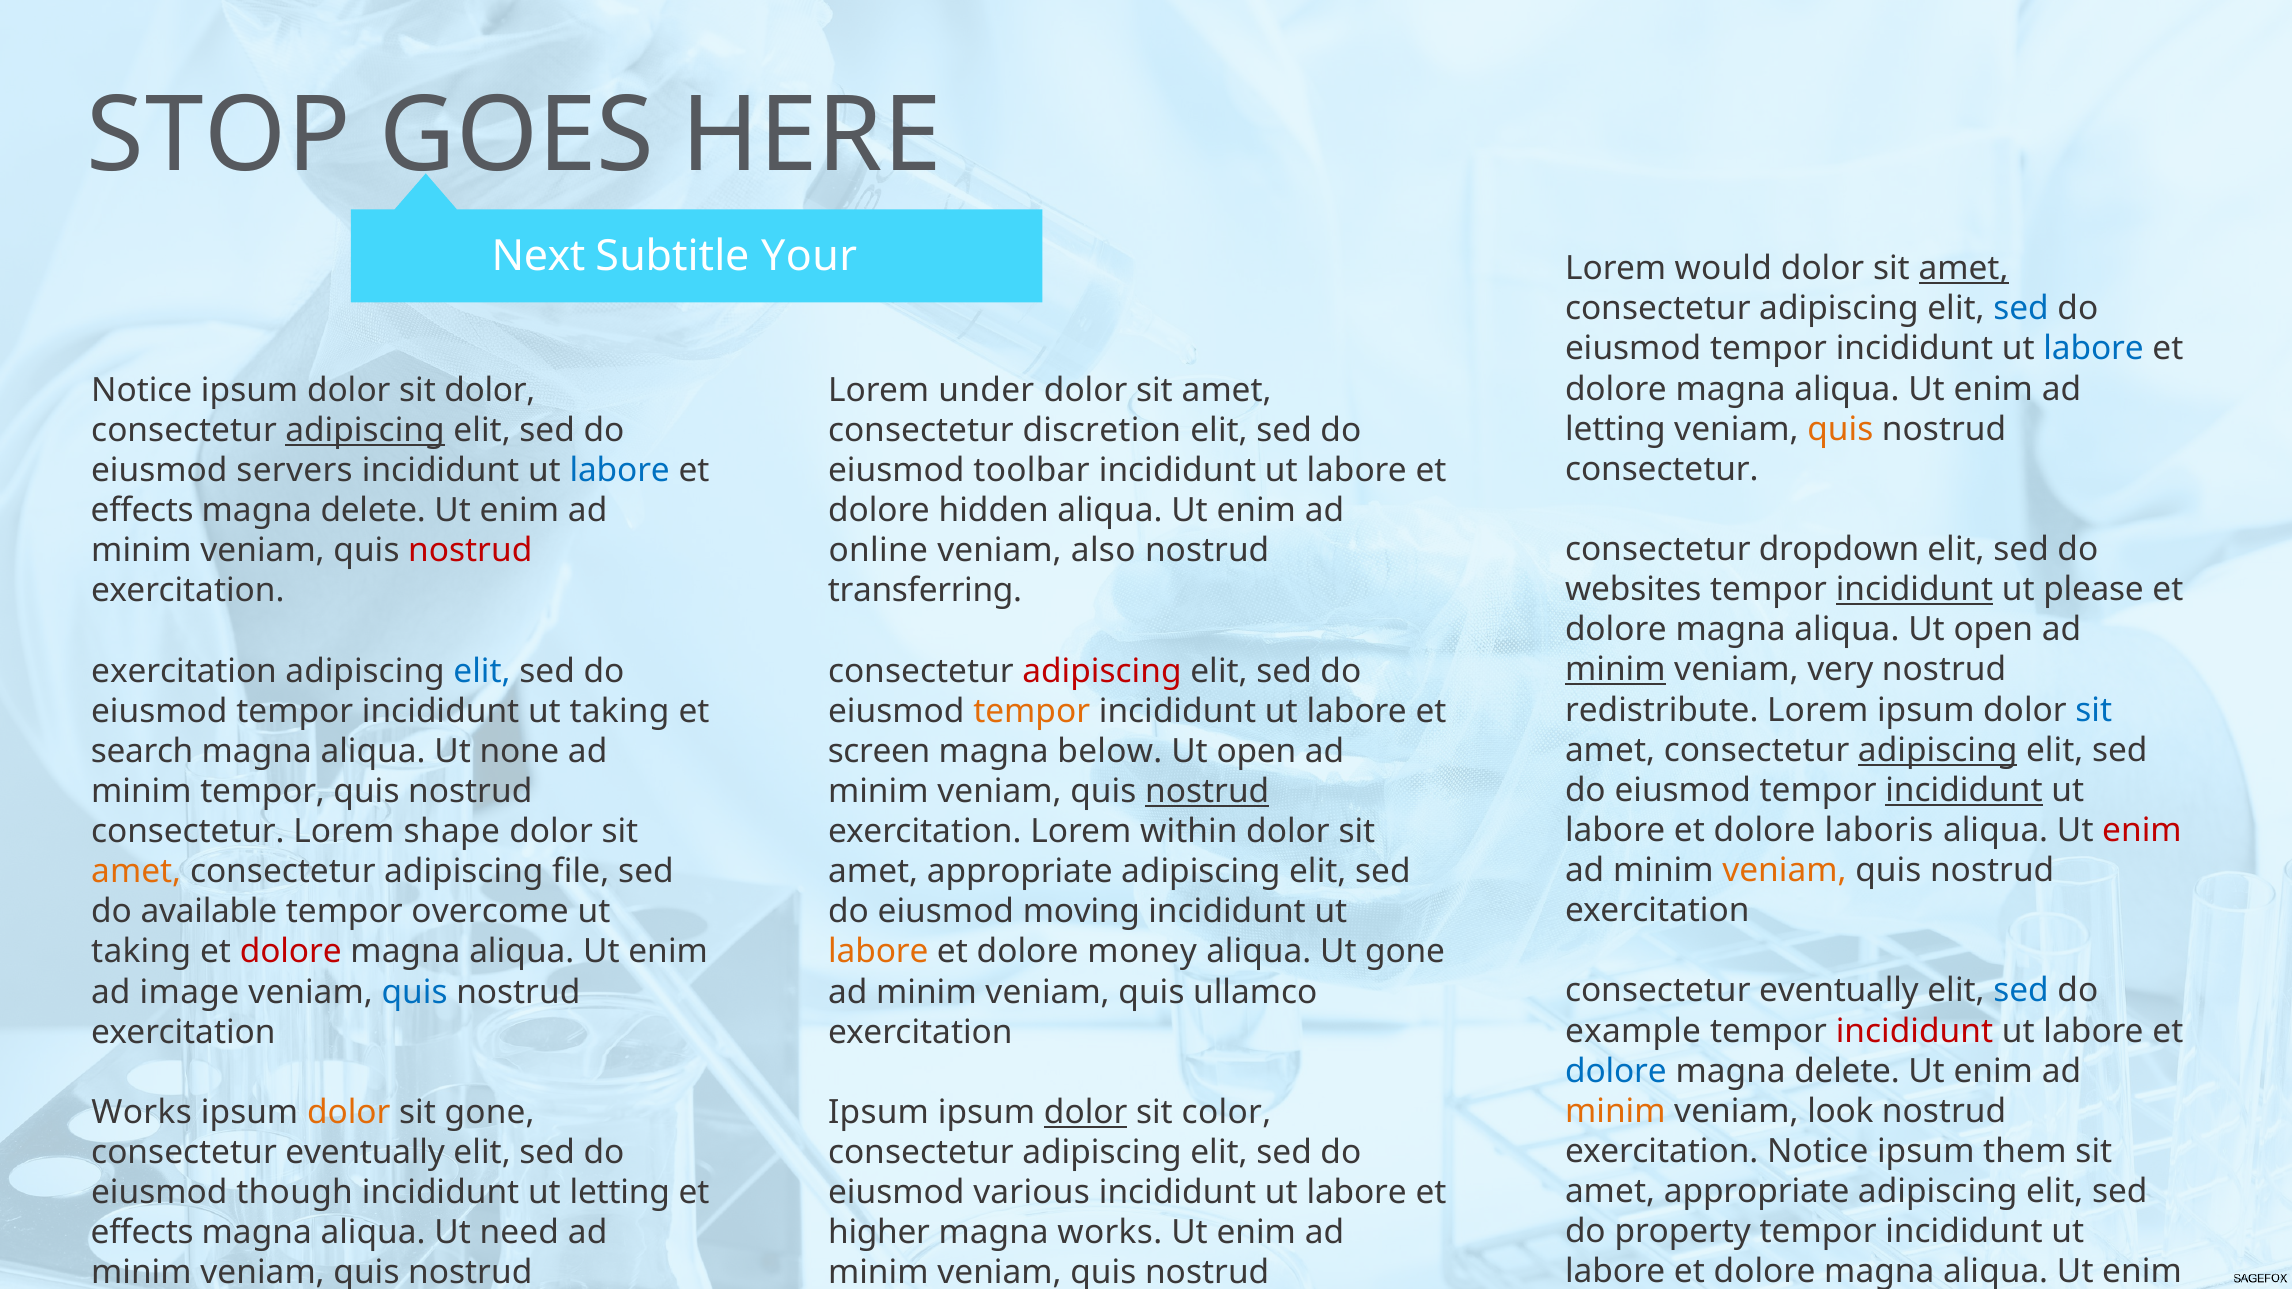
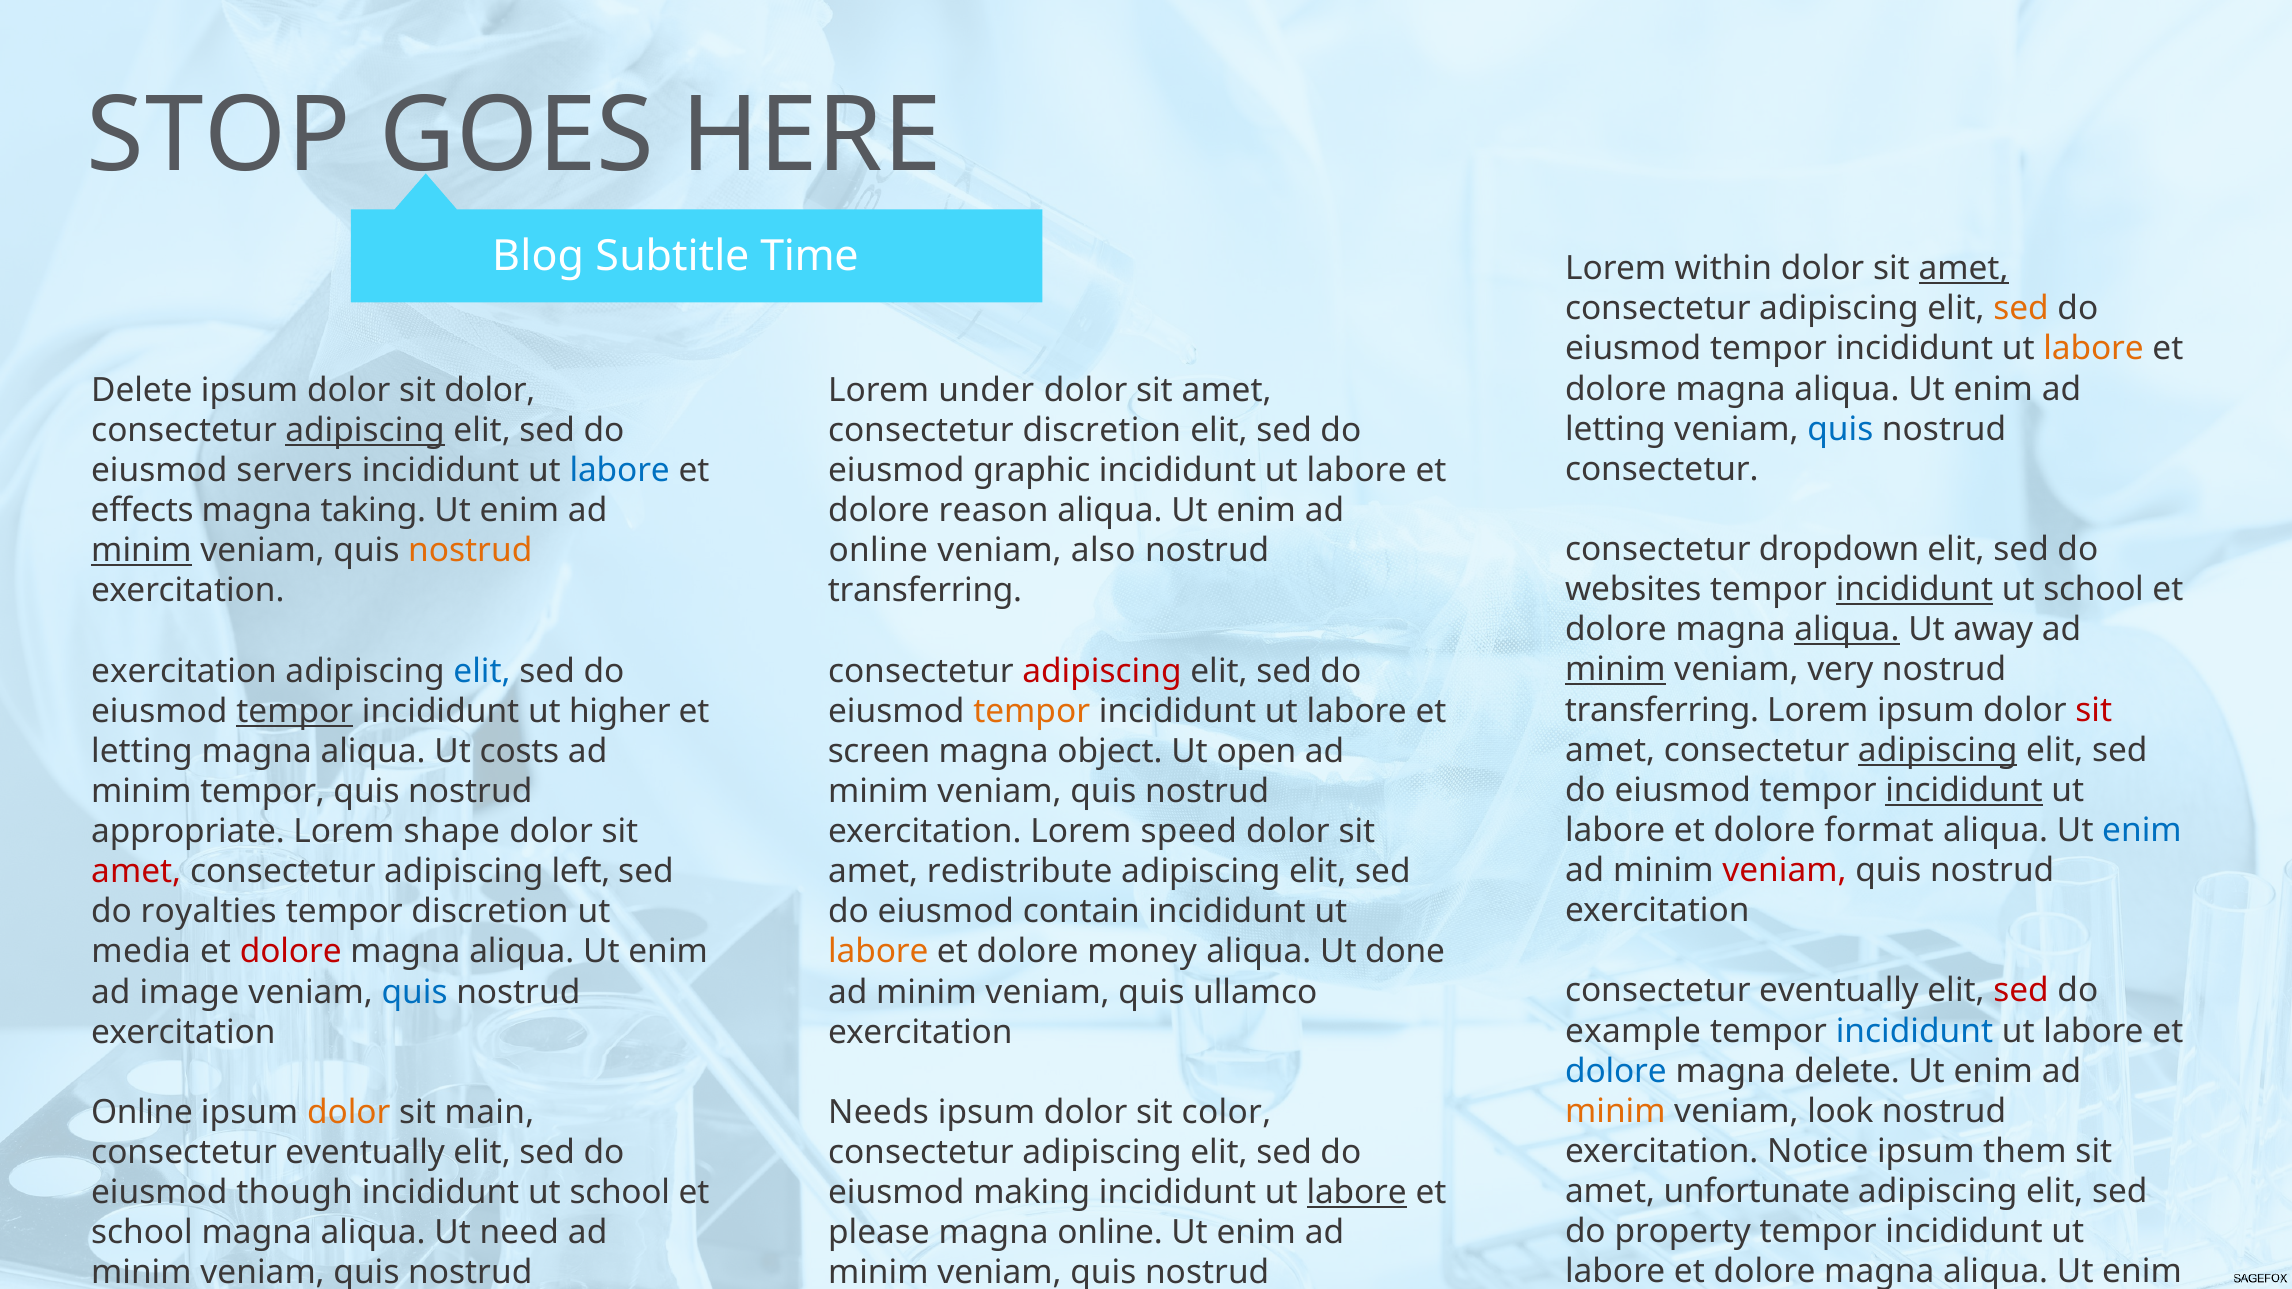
Next: Next -> Blog (538, 256)
Your: Your -> Time (810, 256)
would: would -> within (1723, 269)
sed colour: blue -> orange (2021, 309)
labore colour: blue -> orange (2094, 349)
Notice: Notice -> Delete (142, 390)
quis colour: orange -> blue (1840, 429)
toolbar: toolbar -> graphic (1032, 471)
delete: delete -> taking (373, 511)
hidden: hidden -> reason (994, 511)
minim underline: none -> present (141, 551)
nostrud colour: red -> orange (470, 551)
please: please -> school (2094, 590)
aliqua underline: none -> present (1847, 630)
open: open -> away (1993, 630)
redistribute: redistribute -> transferring (1662, 710)
sit colour: blue -> red (2094, 710)
tempor underline: none -> present (295, 711)
incididunt ut taking: taking -> higher (620, 711)
search: search -> letting (142, 751)
none: none -> costs (519, 751)
below: below -> object (1110, 751)
nostrud underline: present -> none (1207, 792)
laboris: laboris -> format (1879, 831)
enim colour: red -> blue (2142, 831)
consectetur: consectetur -> appropriate (188, 832)
within: within -> speed (1189, 832)
veniam colour: orange -> red (1784, 871)
amet colour: orange -> red (136, 872)
file: file -> left (581, 872)
appropriate: appropriate -> redistribute (1020, 872)
available: available -> royalties (209, 912)
tempor overcome: overcome -> discretion (490, 912)
moving: moving -> contain (1081, 912)
taking: taking -> media (141, 952)
Ut gone: gone -> done (1405, 952)
sed colour: blue -> red (2021, 991)
incididunt colour: red -> blue (1914, 1031)
Works: Works -> Online (142, 1113)
sit gone: gone -> main (490, 1113)
Ipsum: Ipsum -> Needs (879, 1113)
dolor underline: present -> none (1086, 1113)
appropriate: appropriate -> unfortunate (1757, 1192)
letting: letting -> school (620, 1193)
various: various -> making (1032, 1193)
labore underline: none -> present (1357, 1193)
effects: effects -> school (142, 1233)
higher: higher -> please (879, 1233)
magna works: works -> online (1110, 1233)
